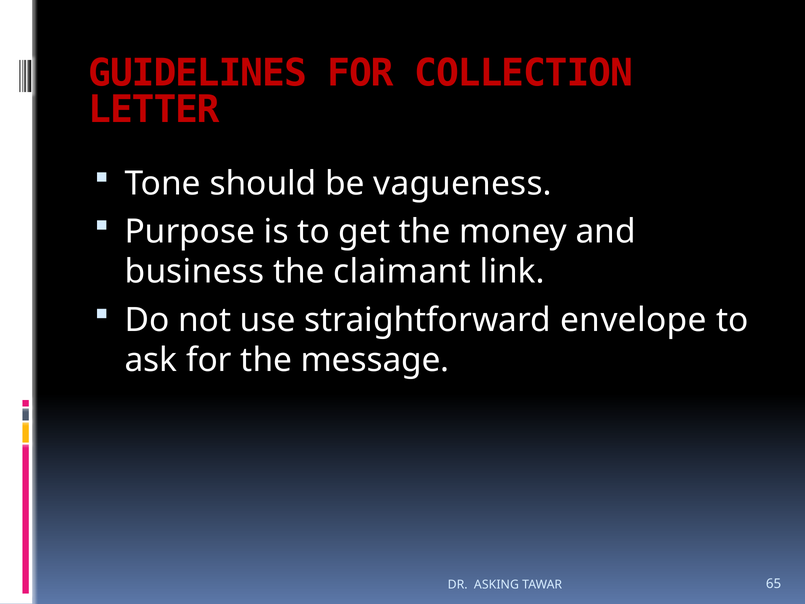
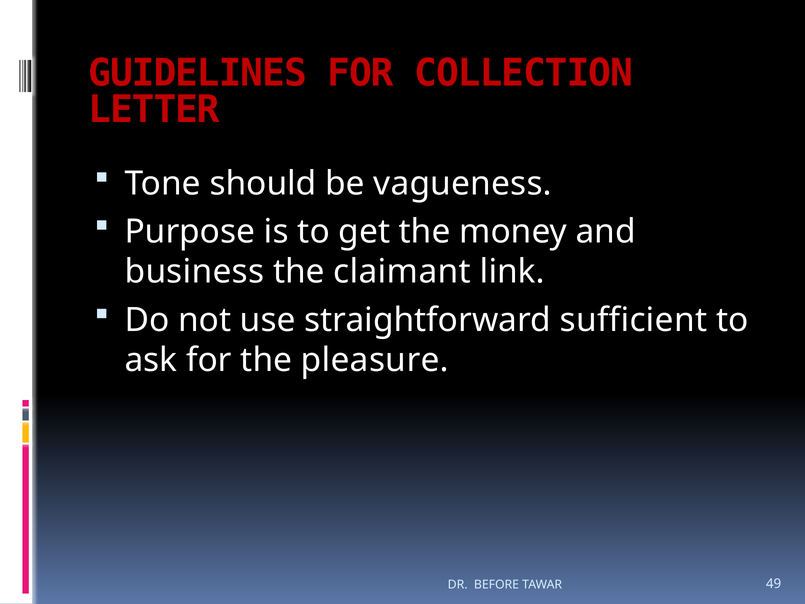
envelope: envelope -> sufficient (633, 320)
message: message -> pleasure (375, 360)
ASKING: ASKING -> BEFORE (497, 585)
65: 65 -> 49 (774, 584)
